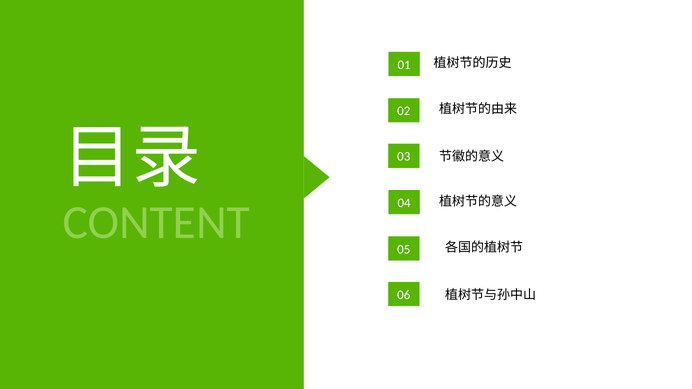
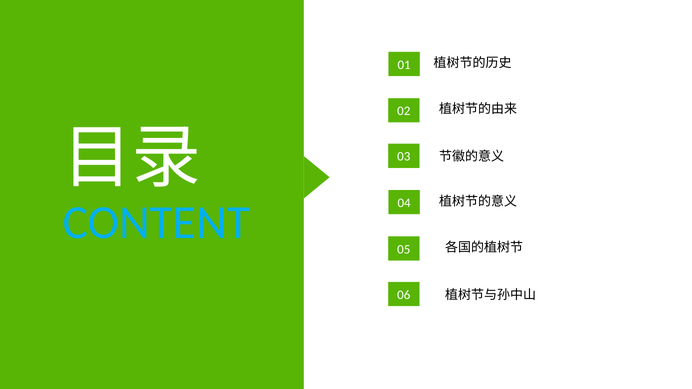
CONTENT colour: light green -> light blue (156, 223)
